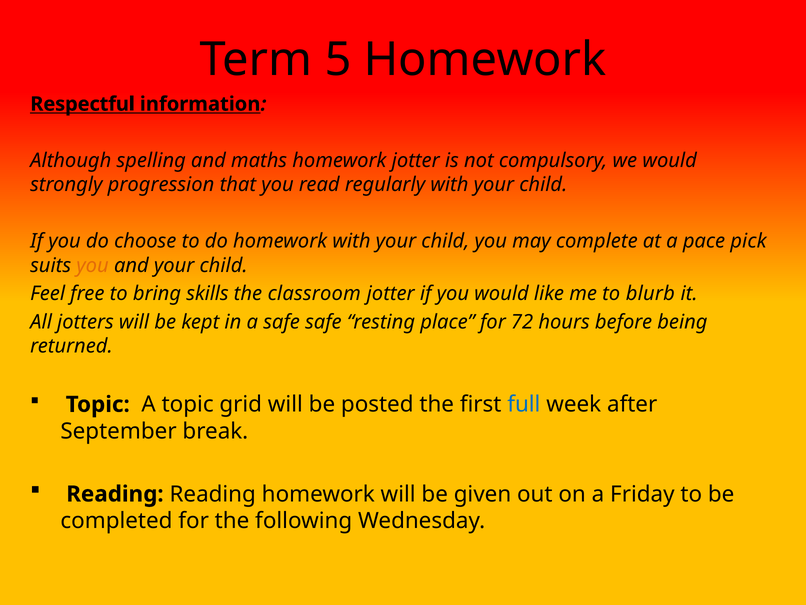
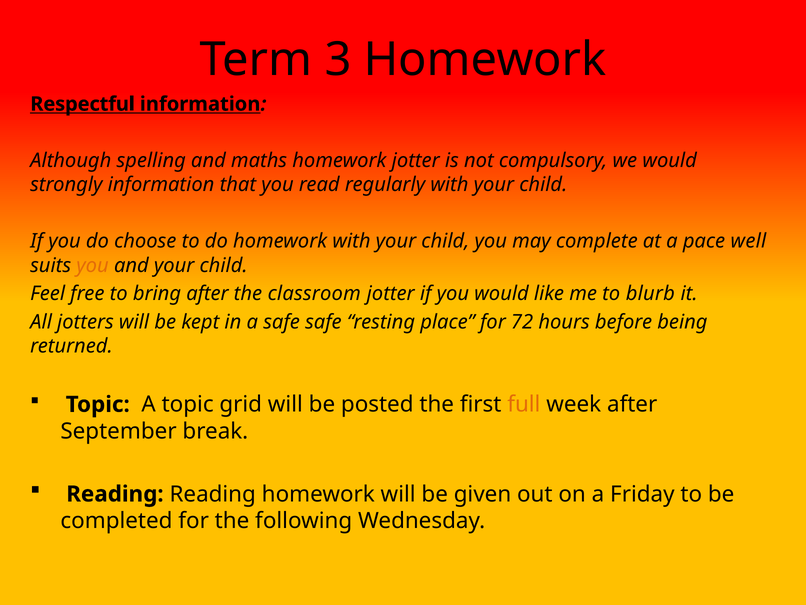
5: 5 -> 3 (338, 60)
strongly progression: progression -> information (161, 185)
pick: pick -> well (748, 241)
bring skills: skills -> after (207, 293)
full colour: blue -> orange (524, 404)
